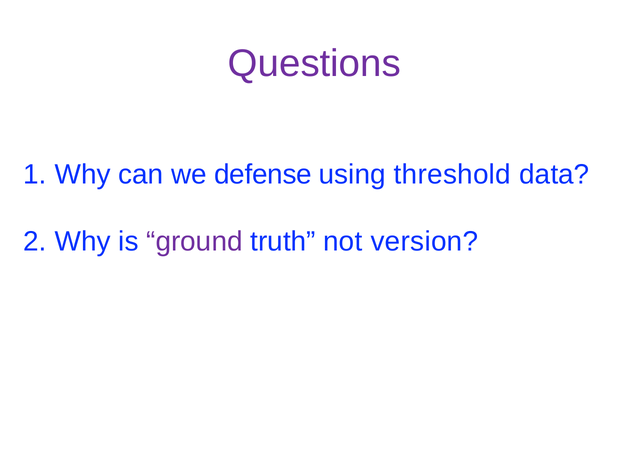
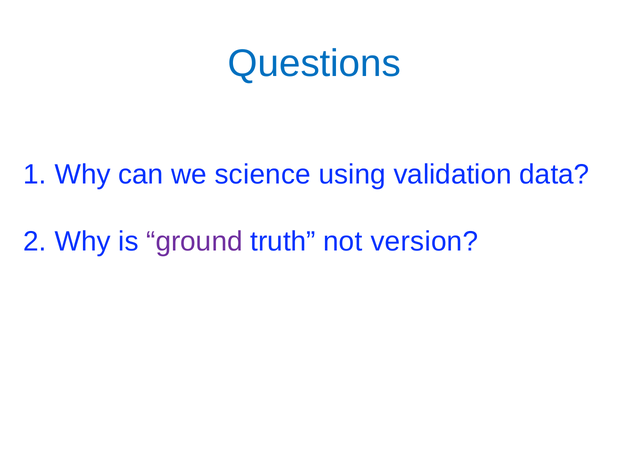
Questions colour: purple -> blue (314, 64)
defense: defense -> science (263, 174)
threshold: threshold -> validation (453, 174)
